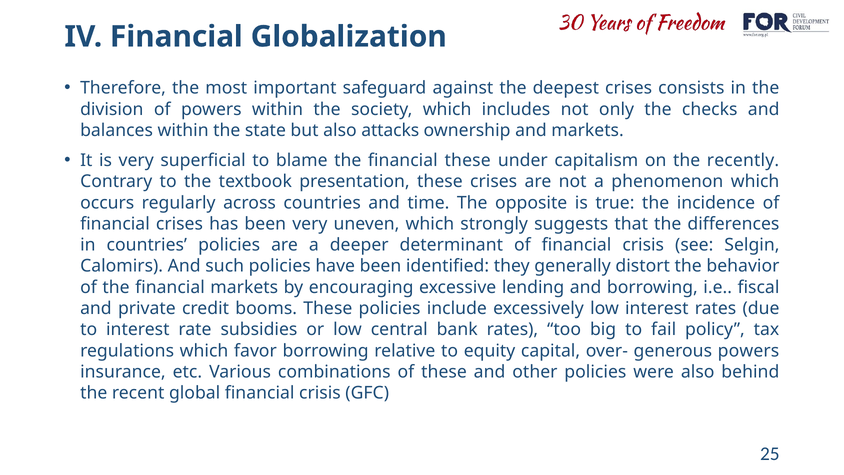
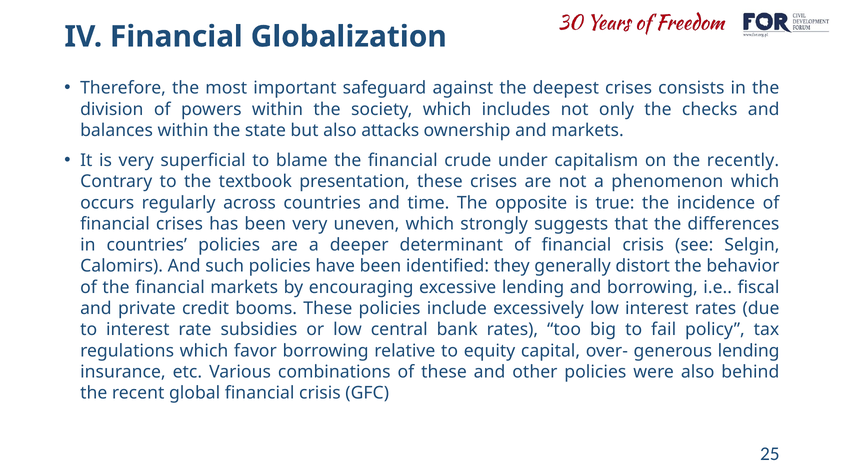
financial these: these -> crude (468, 160)
generous powers: powers -> lending (749, 351)
